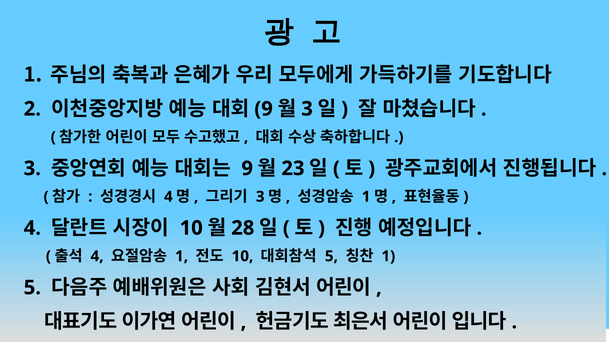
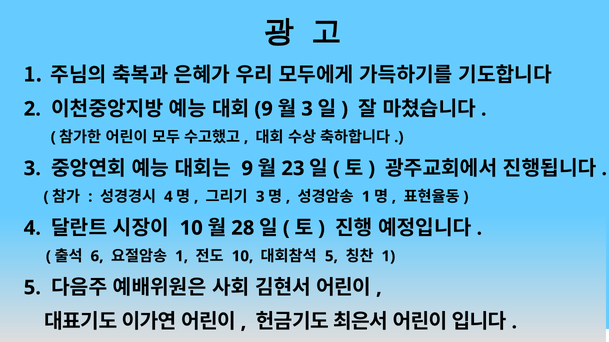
4: 4 -> 6 (97, 257)
